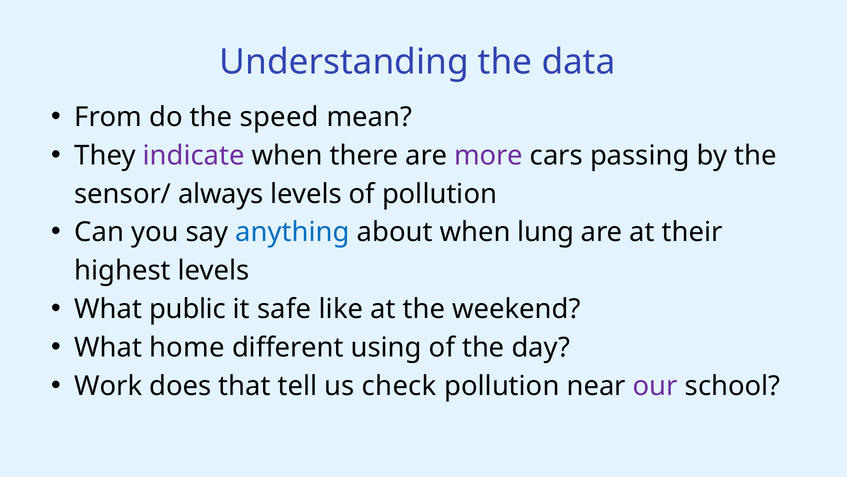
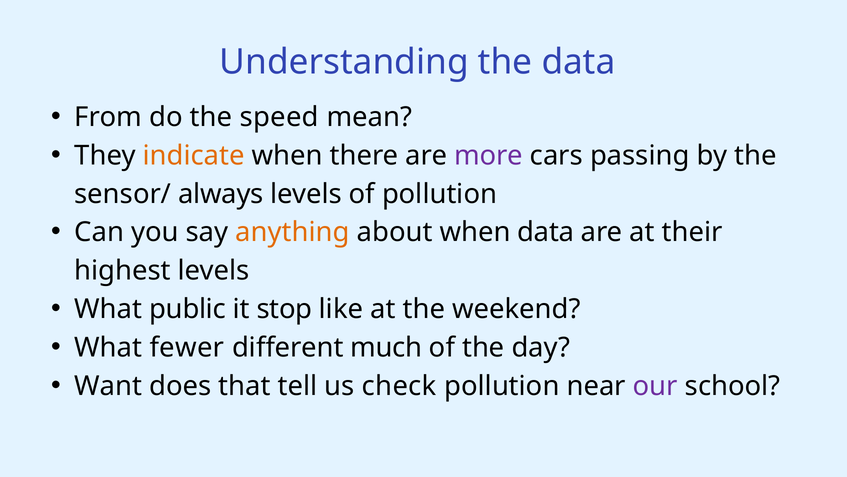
indicate colour: purple -> orange (194, 155)
anything colour: blue -> orange (293, 232)
when lung: lung -> data (546, 232)
safe: safe -> stop (284, 309)
home: home -> fewer (187, 347)
using: using -> much (386, 347)
Work: Work -> Want (108, 386)
